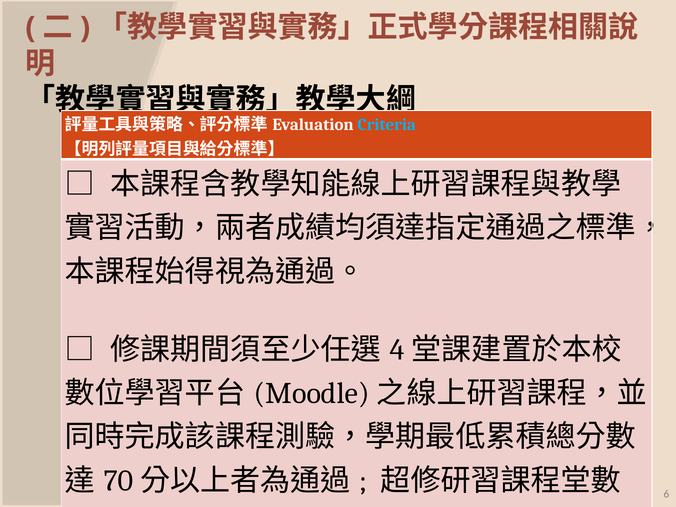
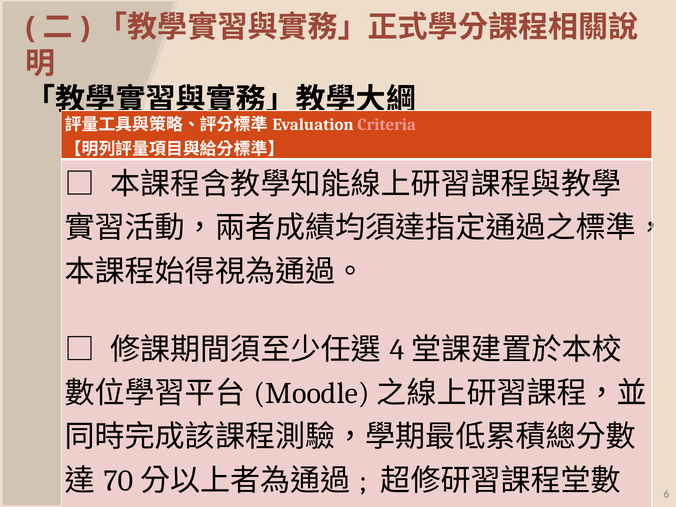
Criteria colour: light blue -> pink (387, 125)
